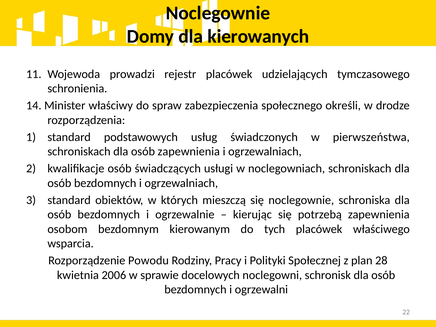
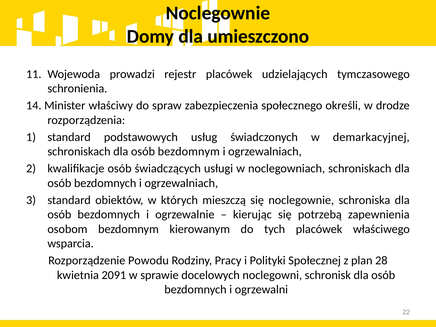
kierowanych: kierowanych -> umieszczono (258, 36)
pierwszeństwa: pierwszeństwa -> demarkacyjnej (371, 137)
osób zapewnienia: zapewnienia -> bezdomnym (189, 152)
2006: 2006 -> 2091 (114, 275)
